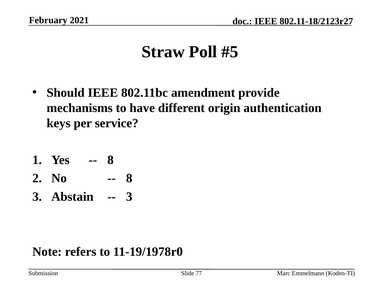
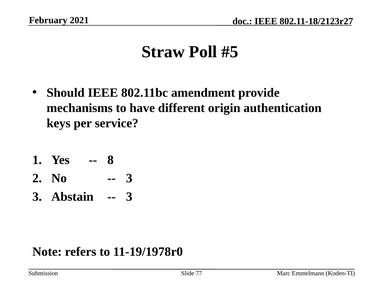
8: 8 -> 3 (129, 178)
